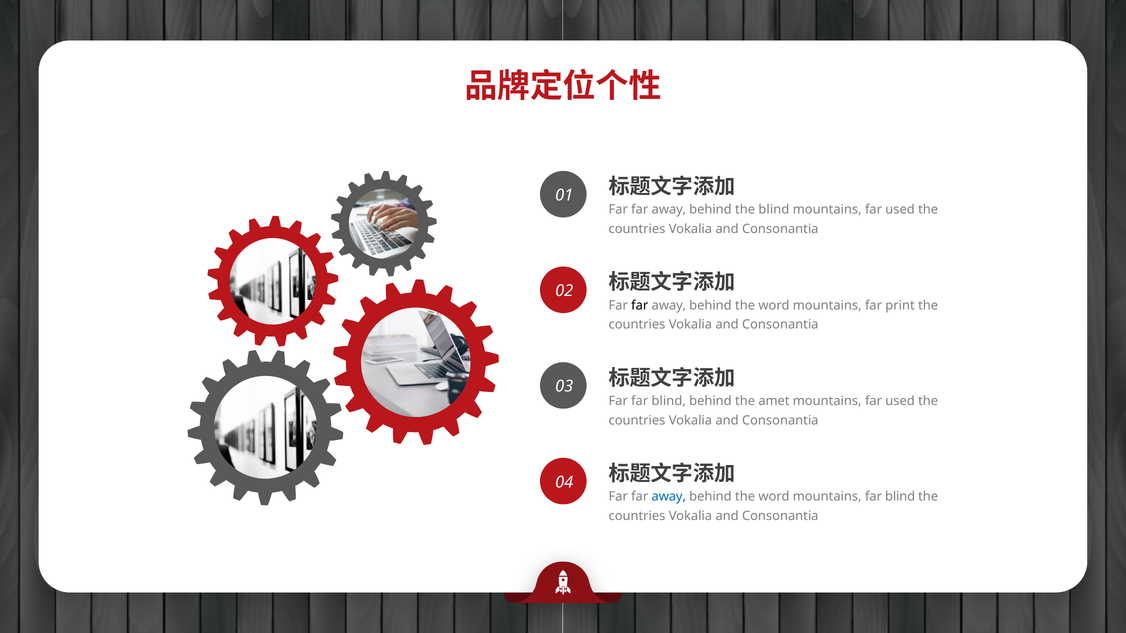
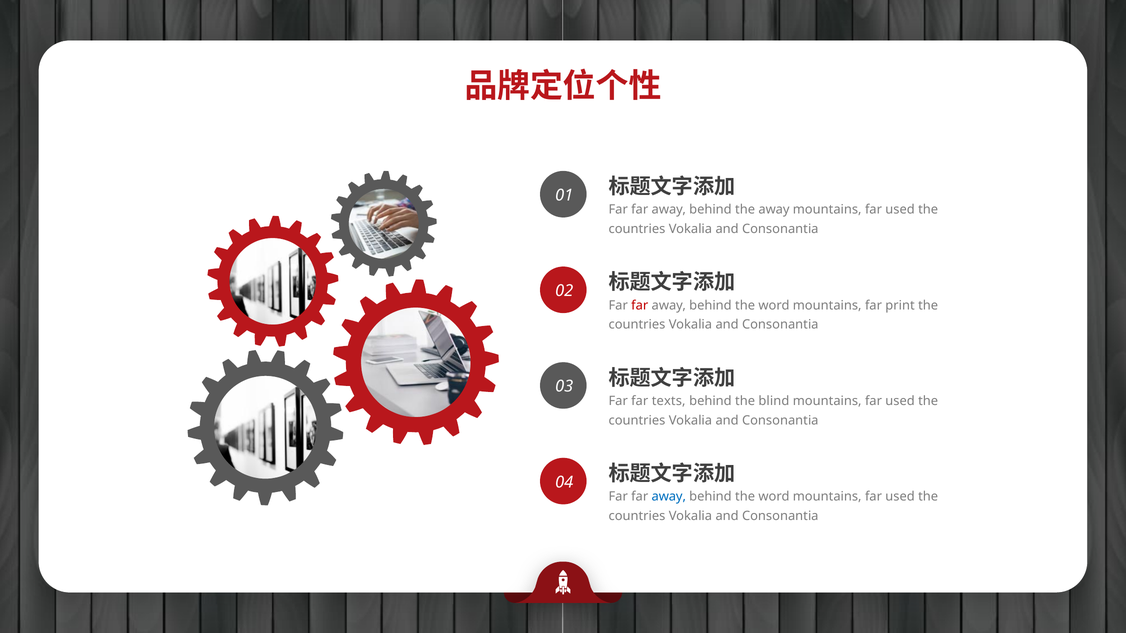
the blind: blind -> away (774, 210)
far colour: black -> red (640, 306)
Far far blind: blind -> texts (669, 401)
amet: amet -> blind (774, 401)
word mountains far blind: blind -> used (900, 497)
